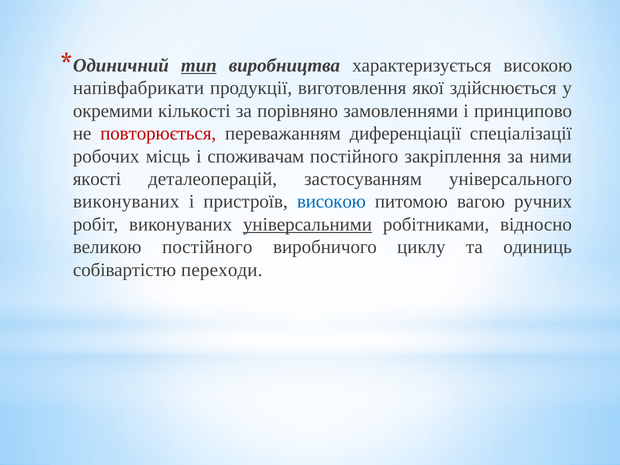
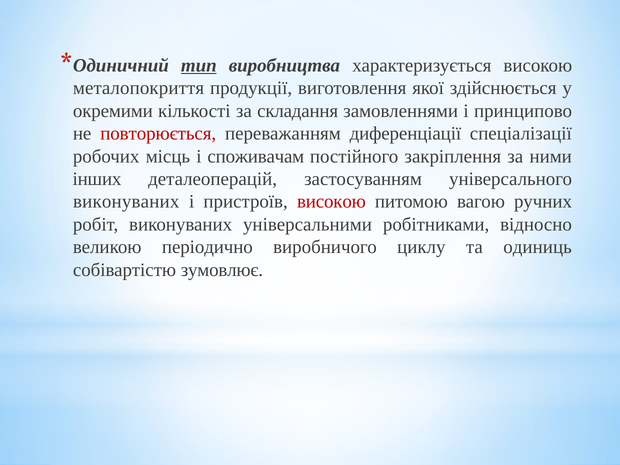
напівфабрикати: напівфабрикати -> металопокриття (139, 88)
порівняно: порівняно -> складання (298, 111)
якості: якості -> інших (97, 179)
високою colour: blue -> red (331, 202)
універсальними underline: present -> none (307, 224)
великою постійного: постійного -> періодично (207, 247)
переходи: переходи -> зумовлює (222, 270)
